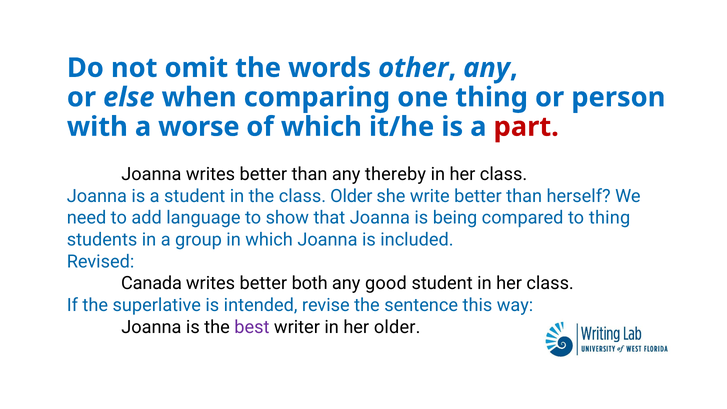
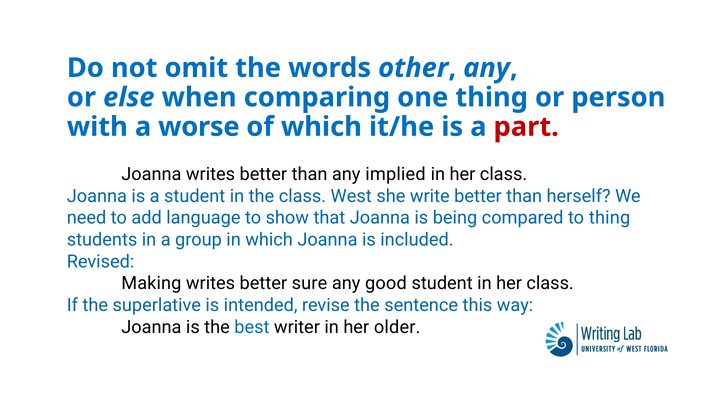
thereby: thereby -> implied (395, 174)
class Older: Older -> West (351, 196)
Canada: Canada -> Making (151, 283)
both: both -> sure (309, 283)
best colour: purple -> blue (252, 327)
